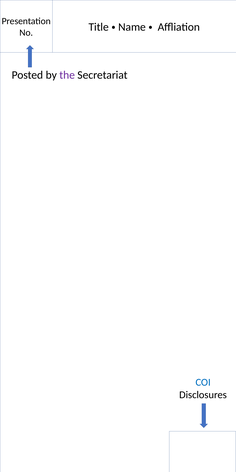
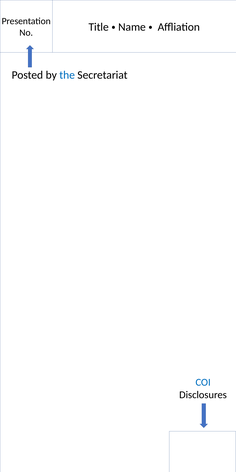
the colour: purple -> blue (67, 75)
